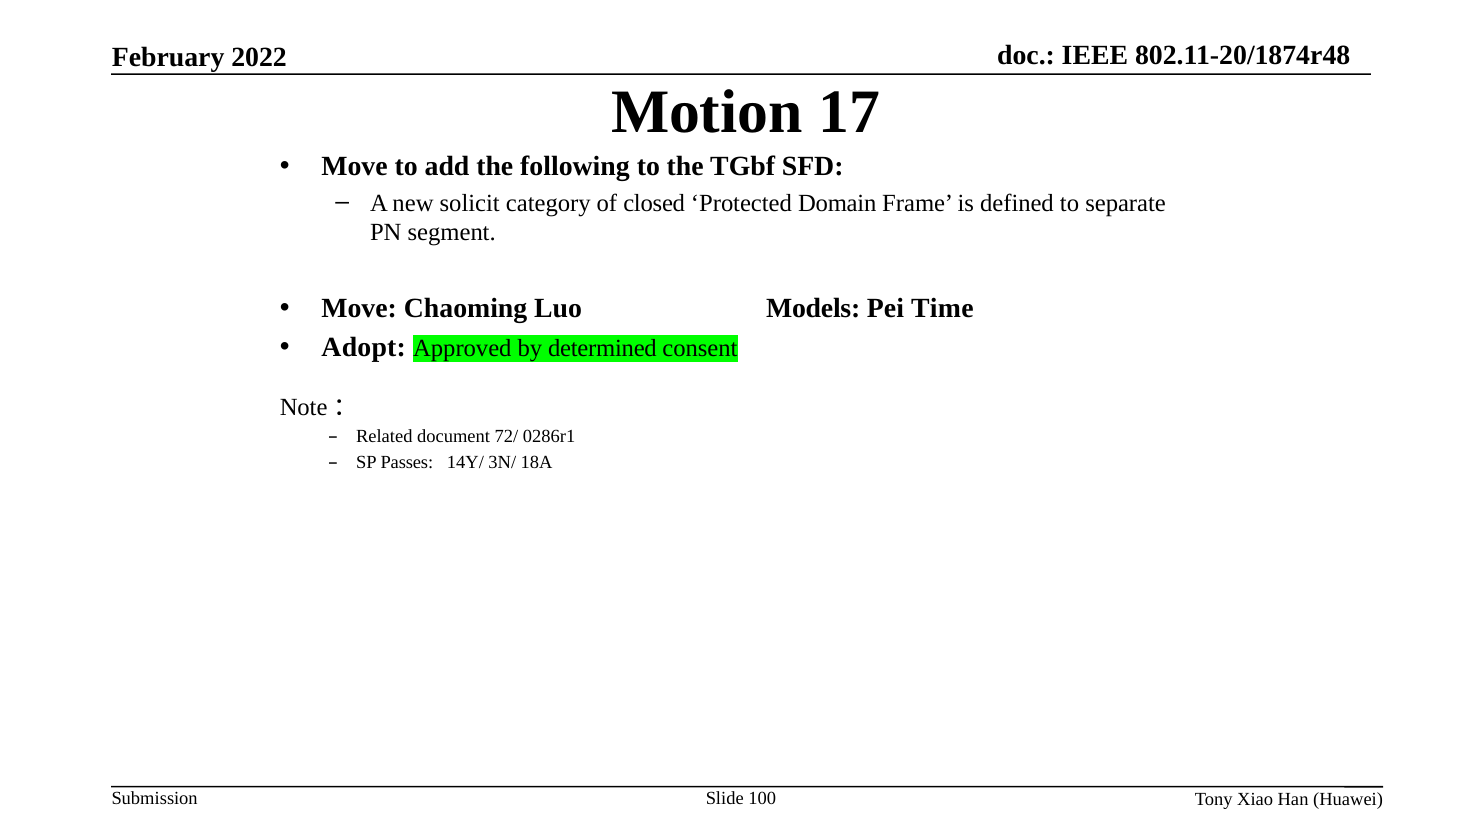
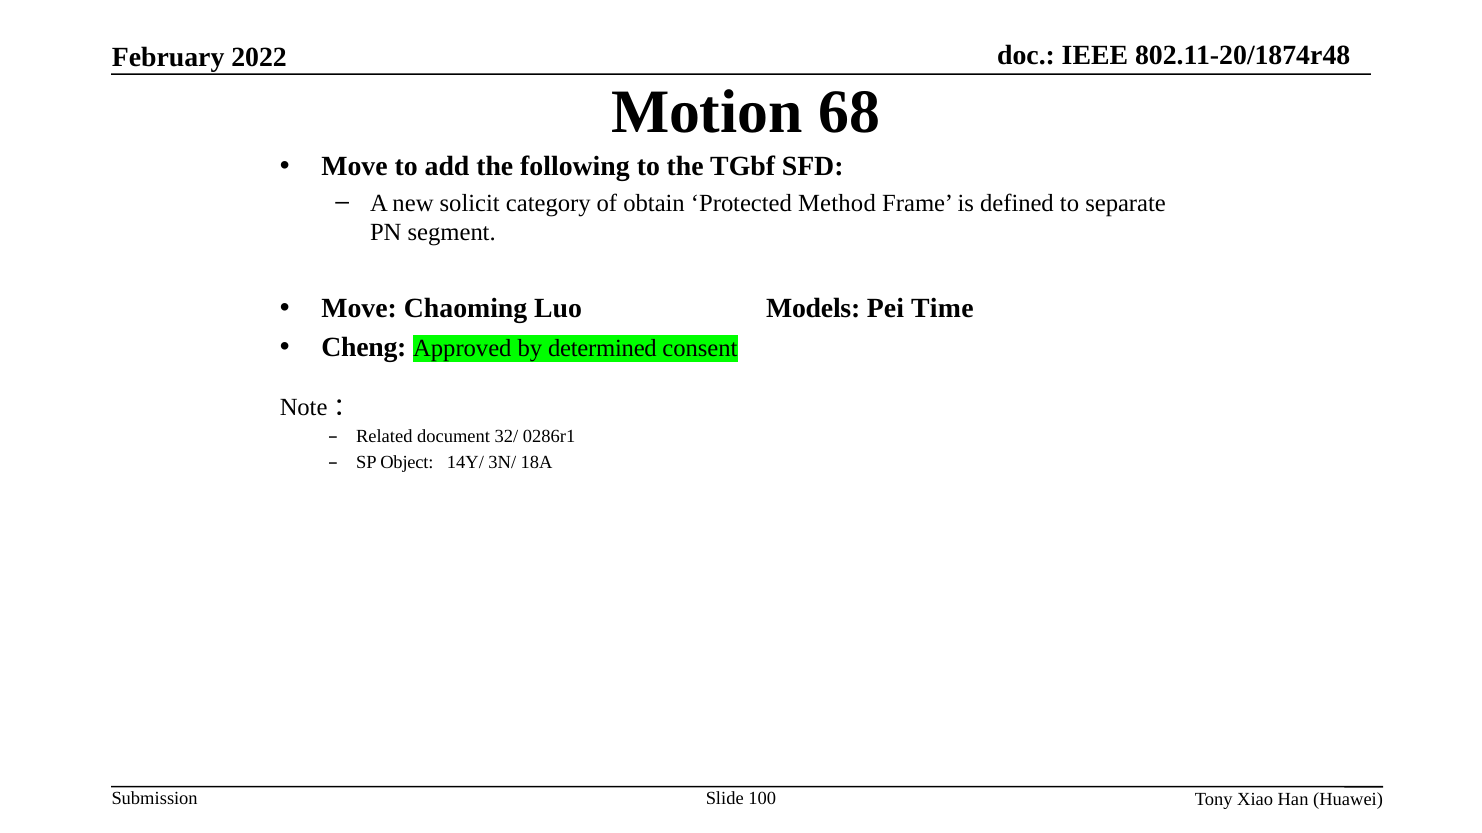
17: 17 -> 68 (849, 112)
closed: closed -> obtain (654, 203)
Domain: Domain -> Method (837, 203)
Adopt: Adopt -> Cheng (364, 348)
72/: 72/ -> 32/ (506, 437)
Passes: Passes -> Object (407, 463)
